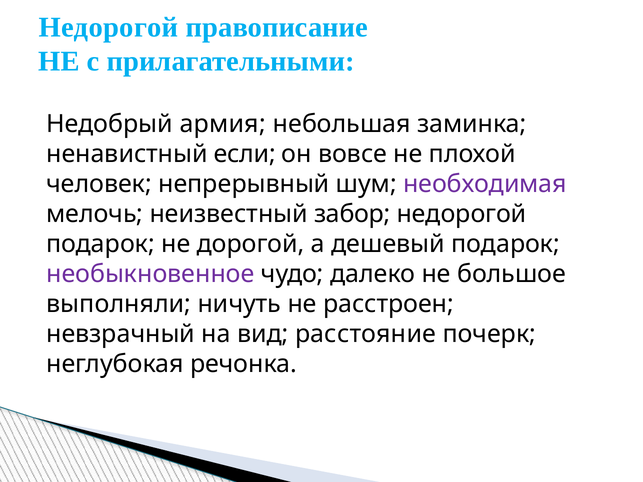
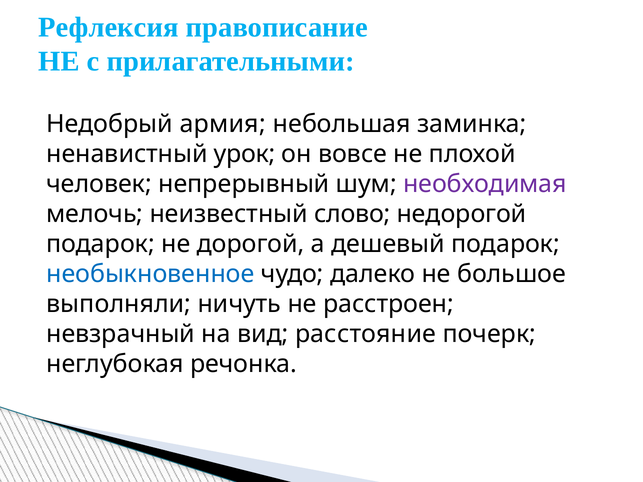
Недорогой: Недорогой -> Рефлексия (109, 27)
если: если -> урок (245, 154)
забор: забор -> слово (352, 214)
необыкновенное colour: purple -> blue (150, 274)
